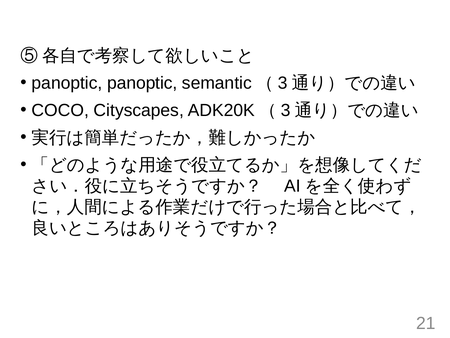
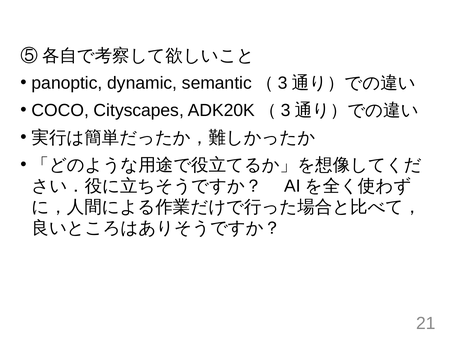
panoptic panoptic: panoptic -> dynamic (142, 83)
